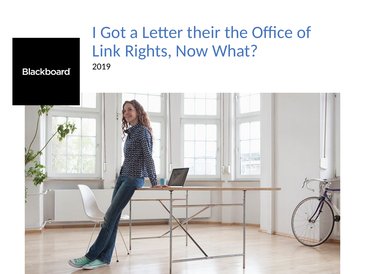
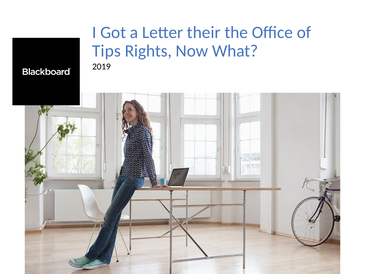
Link: Link -> Tips (106, 51)
